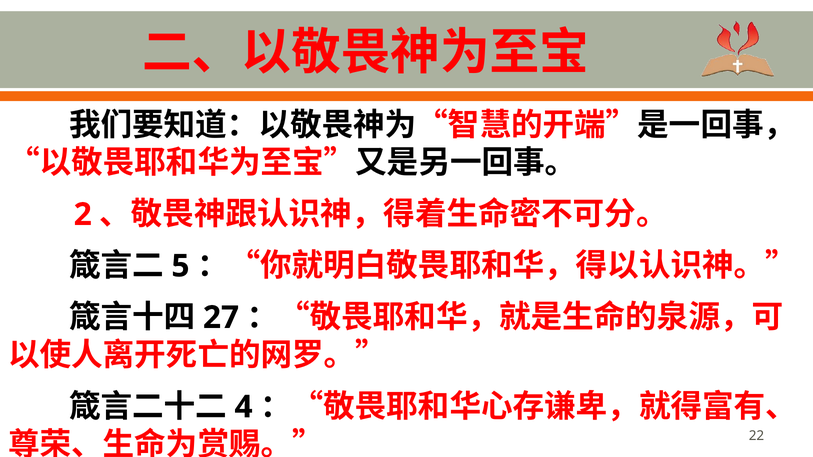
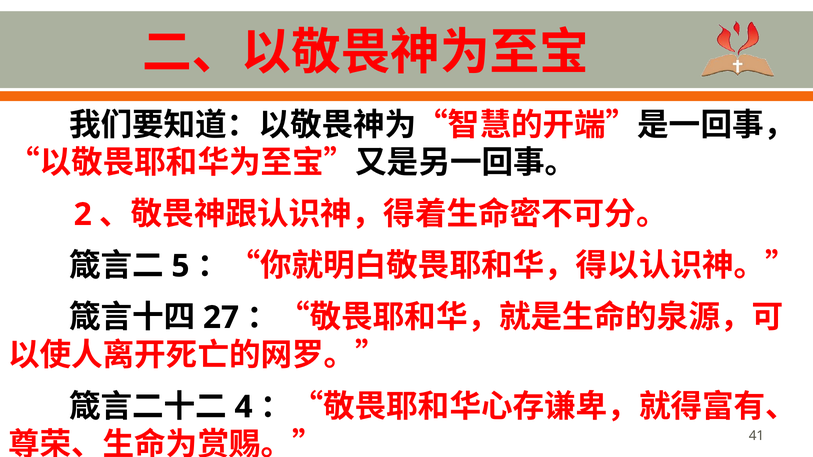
22: 22 -> 41 (756, 436)
